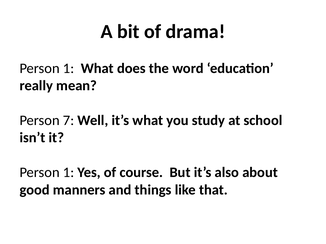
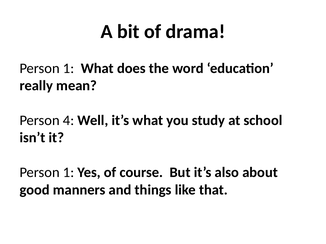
7: 7 -> 4 (69, 121)
